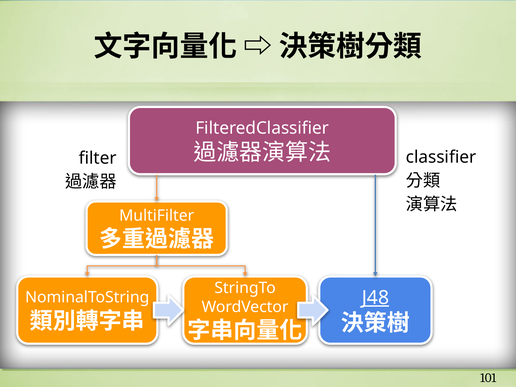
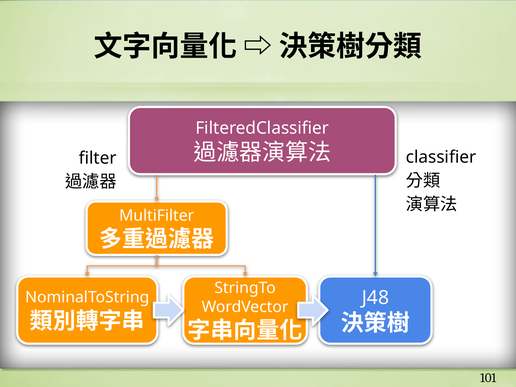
J48 underline: present -> none (375, 298)
